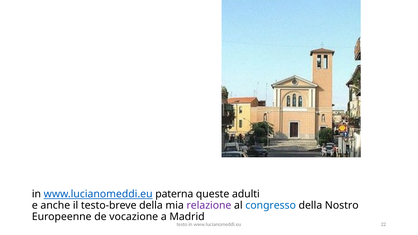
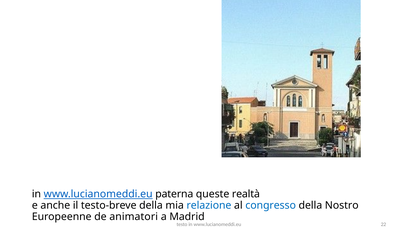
adulti: adulti -> realtà (246, 194)
relazione colour: purple -> blue (209, 206)
vocazione: vocazione -> animatori (134, 217)
